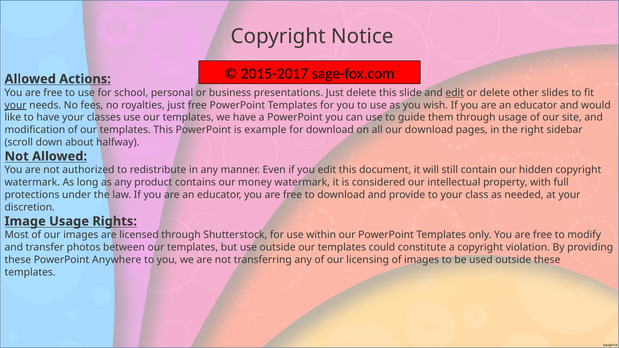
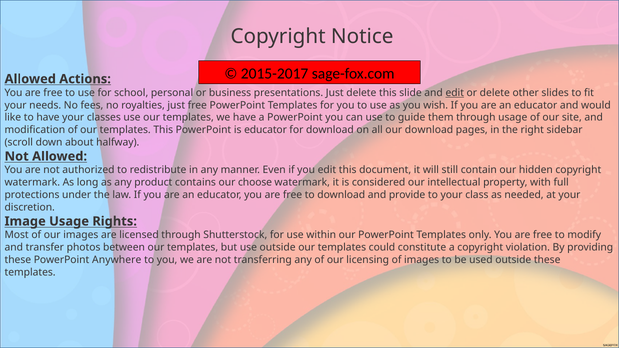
your underline: present -> none (16, 105)
is example: example -> educator (266, 130)
money: money -> choose (255, 183)
